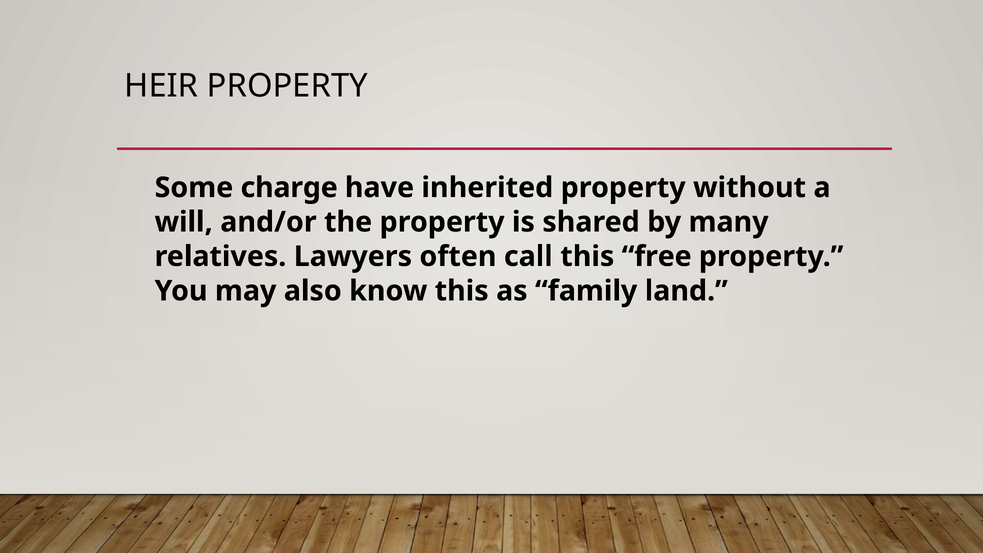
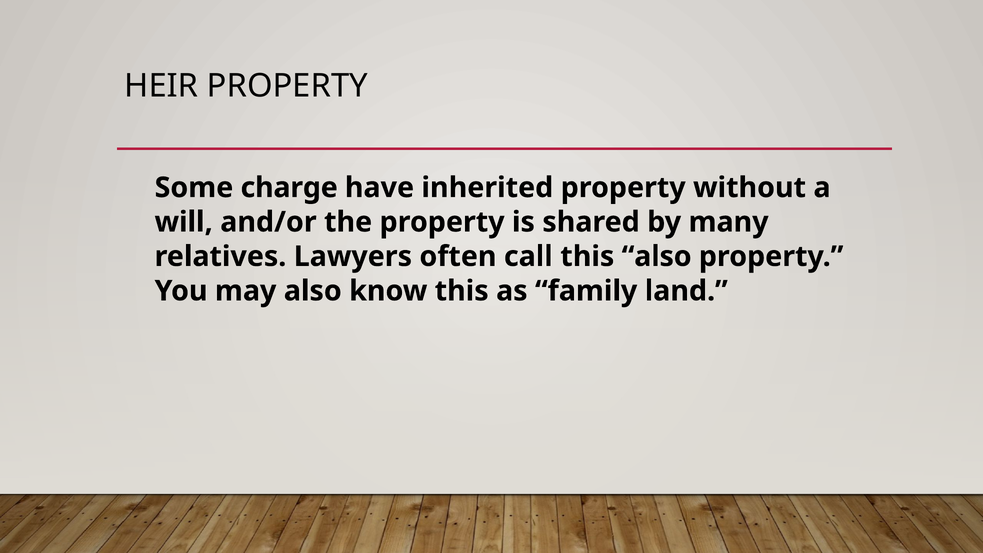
this free: free -> also (657, 256)
